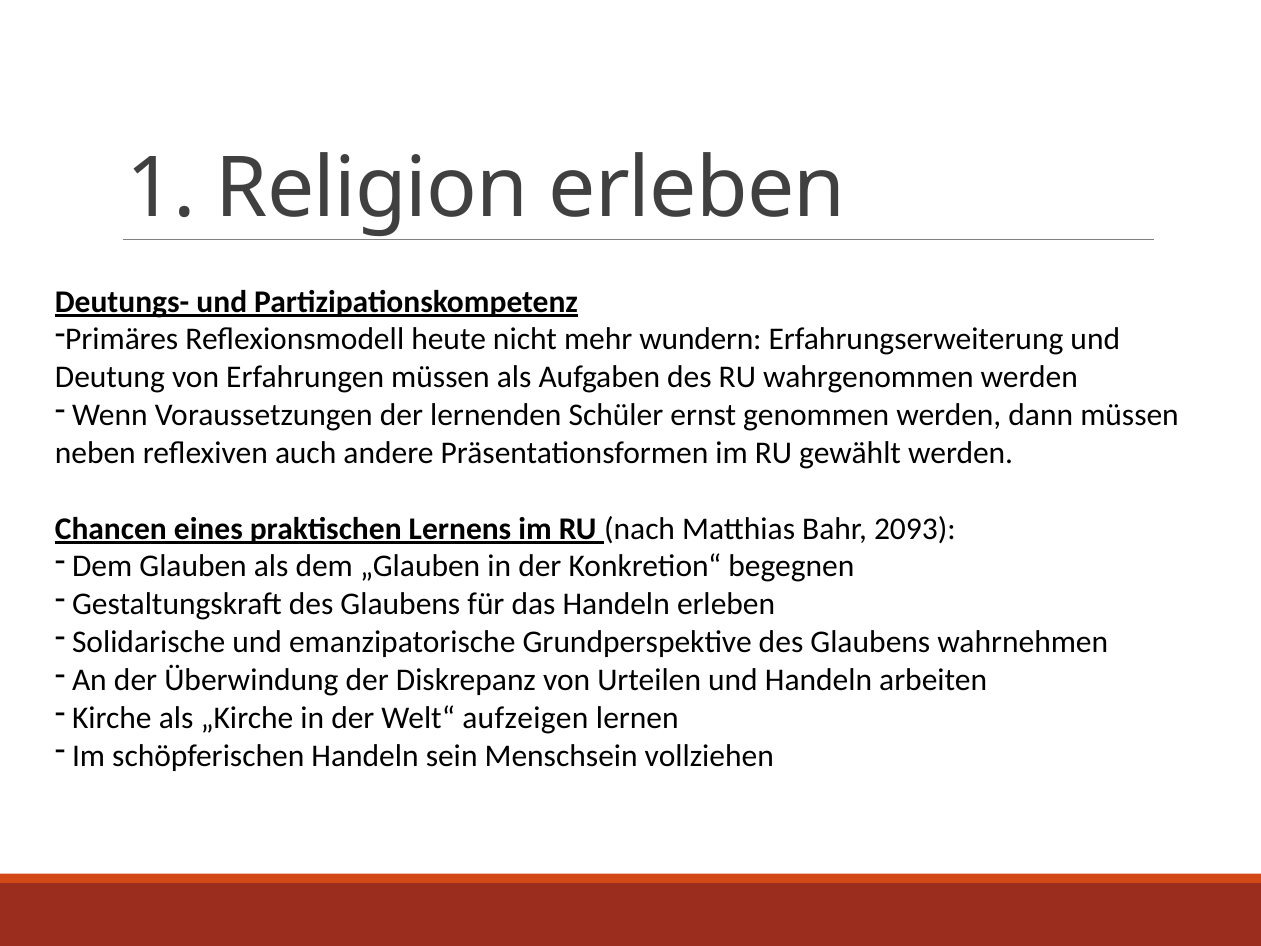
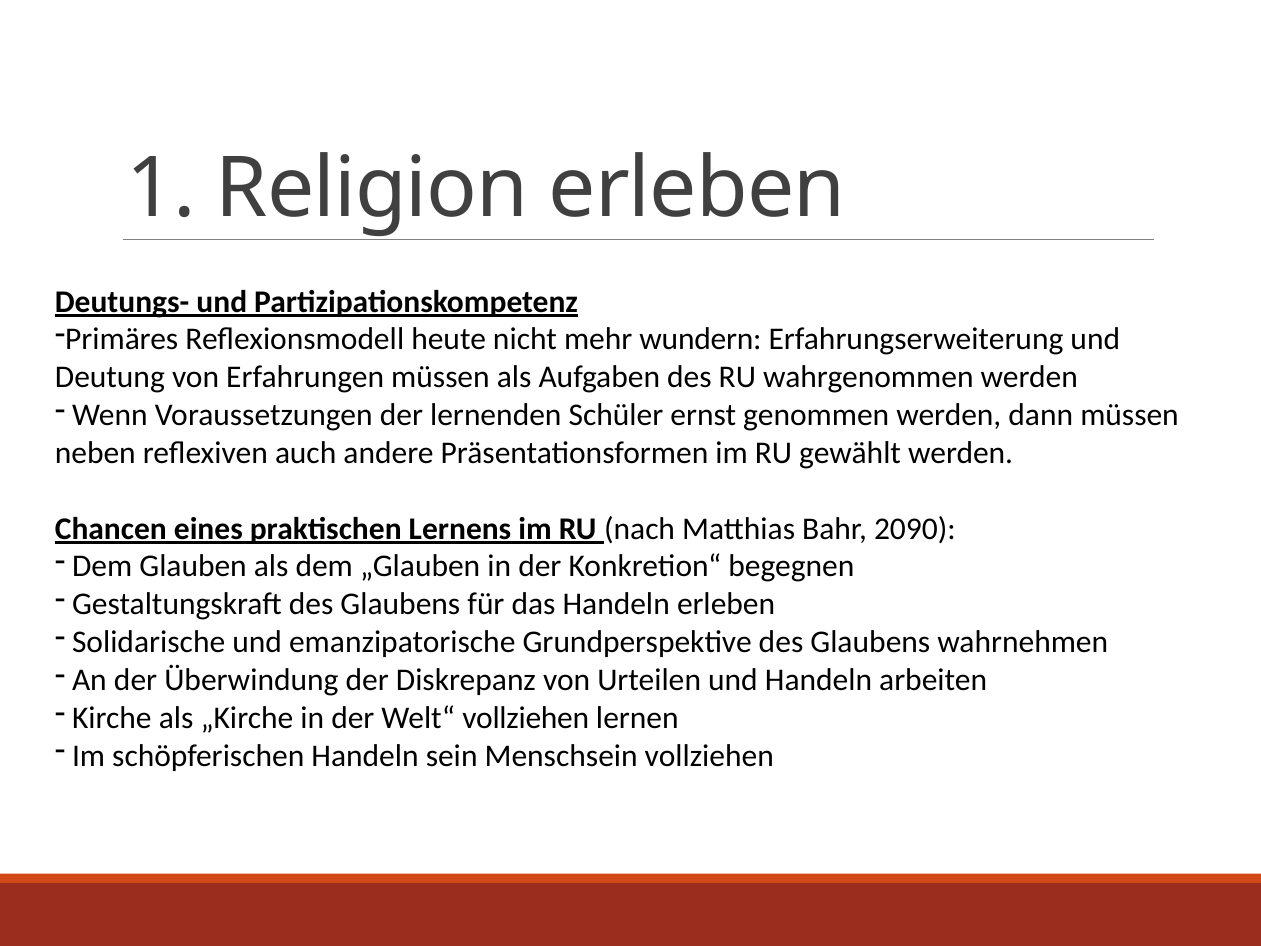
2093: 2093 -> 2090 (915, 529)
Welt“ aufzeigen: aufzeigen -> vollziehen (526, 718)
